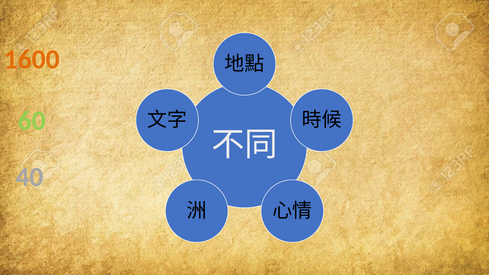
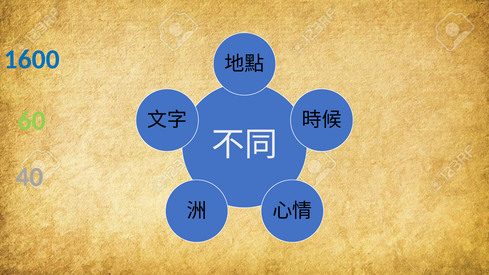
1600 colour: orange -> blue (32, 59)
